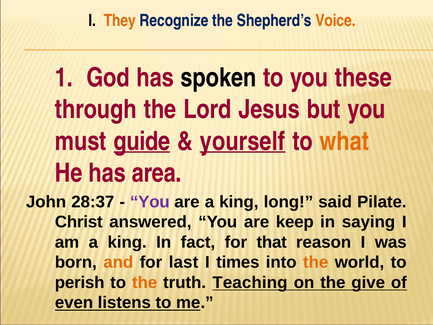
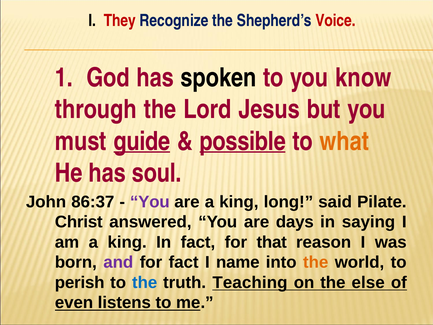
They colour: orange -> red (120, 21)
Voice colour: orange -> red (335, 21)
these: these -> know (363, 78)
yourself: yourself -> possible (243, 141)
area: area -> soul (157, 173)
28:37: 28:37 -> 86:37 (93, 202)
keep: keep -> days (295, 222)
and colour: orange -> purple (118, 262)
for last: last -> fact (184, 262)
times: times -> name (238, 262)
the colour: orange -> blue (145, 282)
give: give -> else (368, 282)
